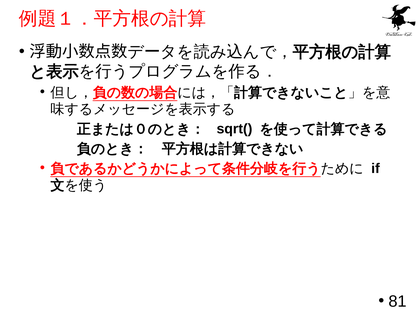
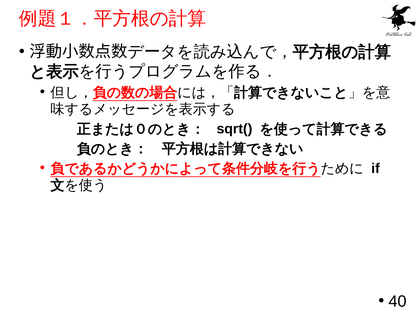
81: 81 -> 40 (397, 301)
